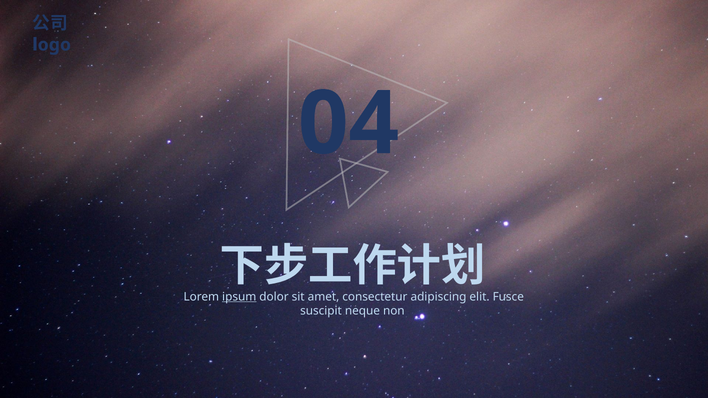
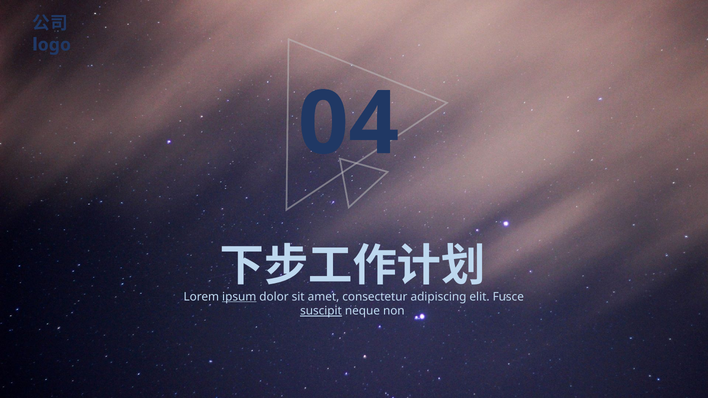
suscipit underline: none -> present (321, 311)
